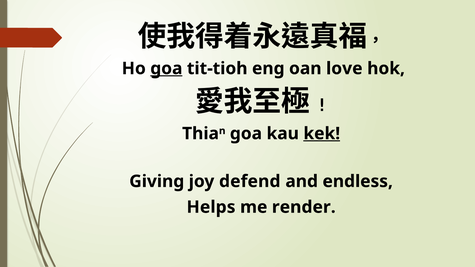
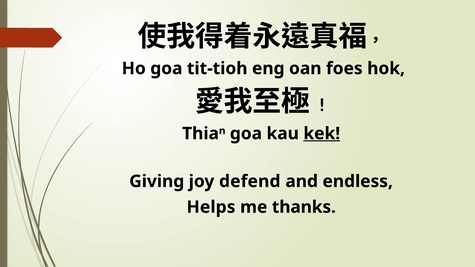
goa underline: present -> none (166, 69)
love: love -> foes (344, 69)
render: render -> thanks (304, 207)
